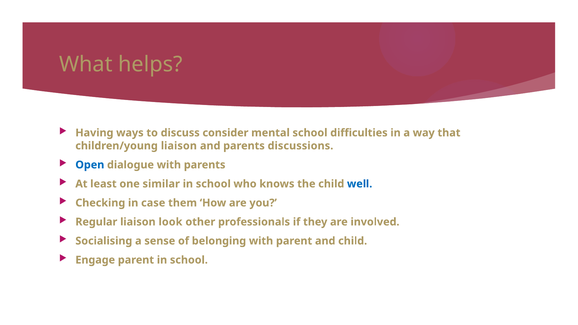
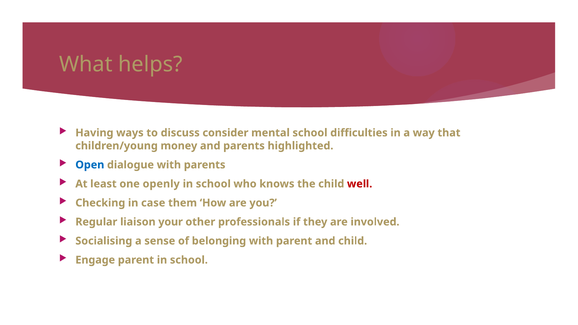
children/young liaison: liaison -> money (179, 146)
discussions: discussions -> highlighted (300, 146)
similar: similar -> openly (161, 184)
well colour: blue -> red (360, 184)
look: look -> your (171, 222)
